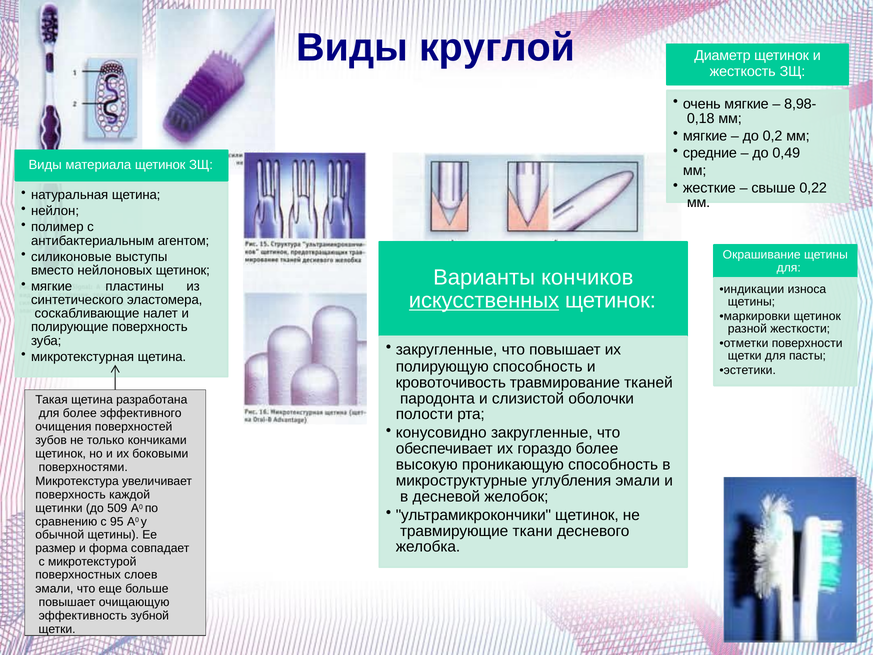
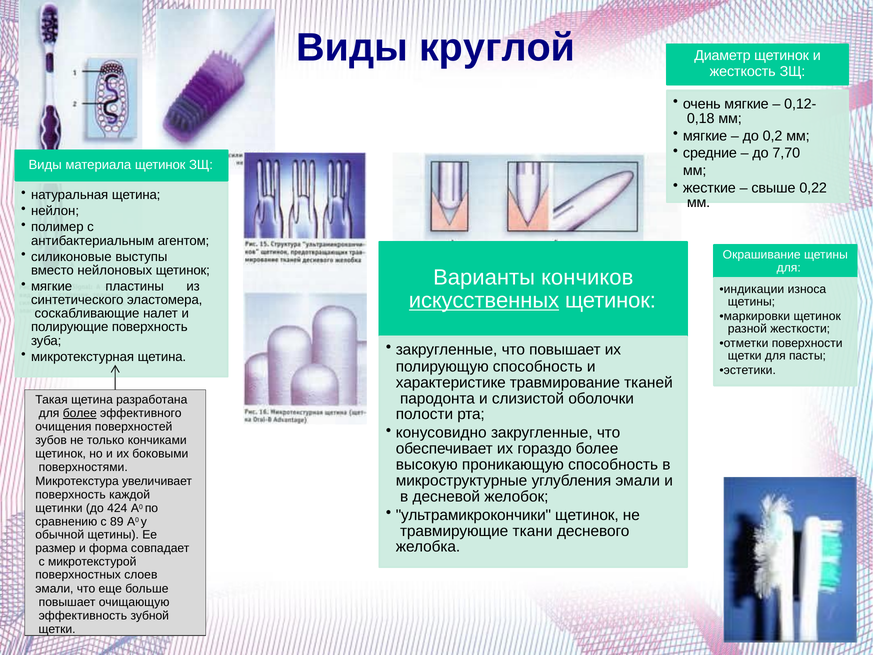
8,98-: 8,98- -> 0,12- (800, 104)
0,49: 0,49 -> 7,70 (786, 153)
кровоточивость: кровоточивость -> характеристике (451, 382)
более underline: none -> present (80, 413)
509: 509 -> 424 (117, 508)
95: 95 -> 89 (117, 521)
